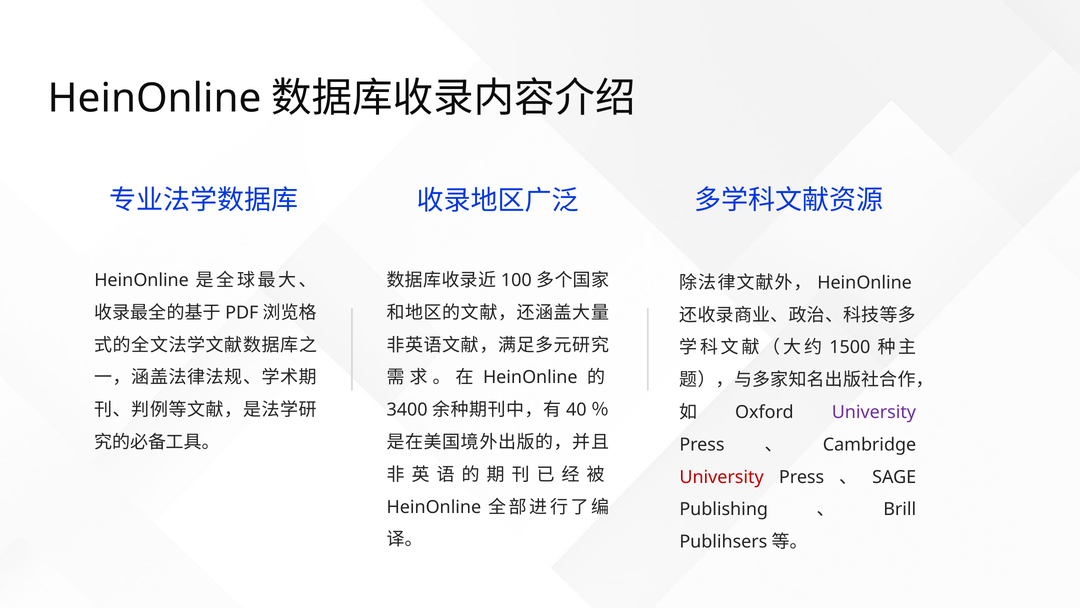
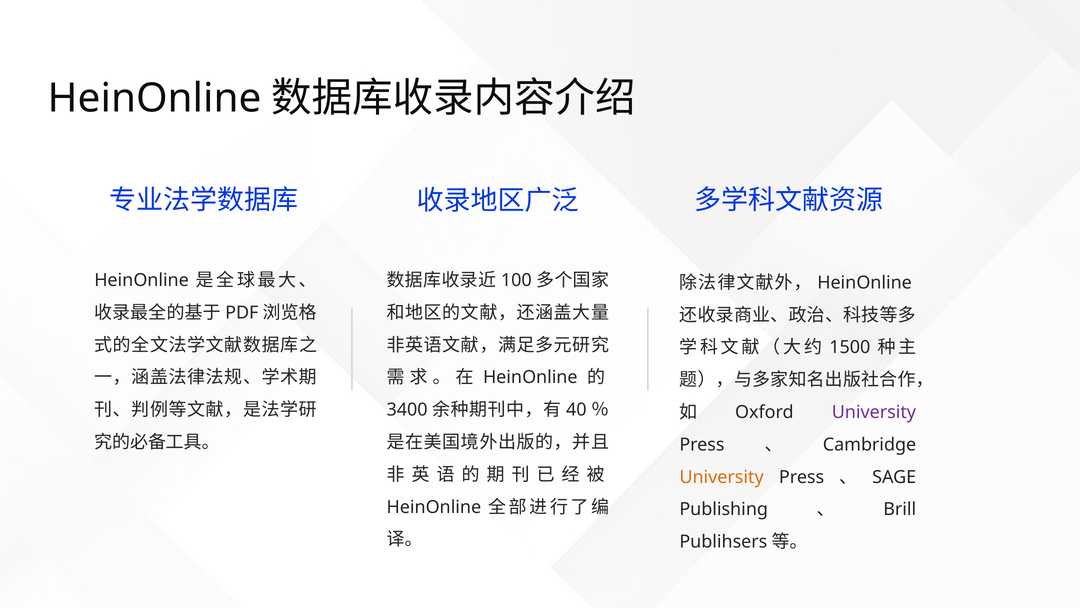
University colour: red -> orange (722, 477)
